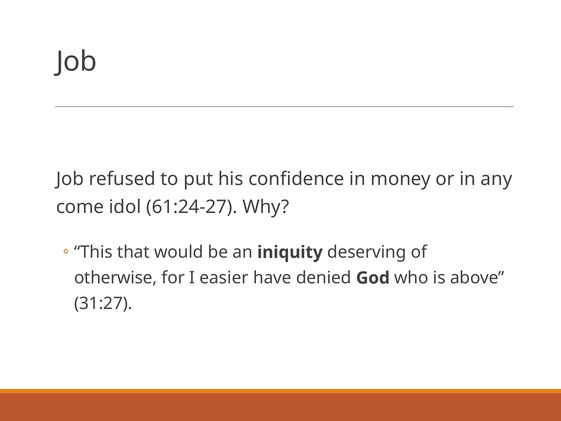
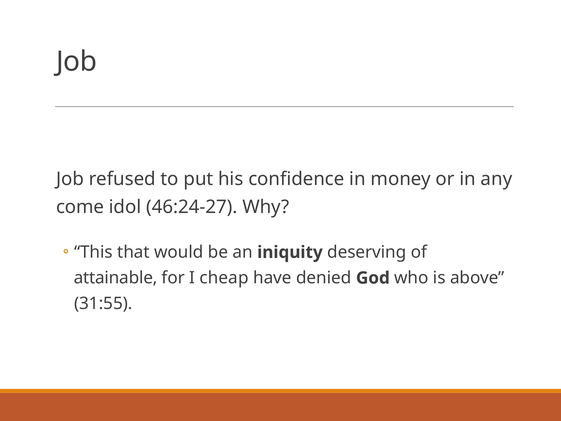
61:24-27: 61:24-27 -> 46:24-27 (192, 207)
otherwise: otherwise -> attainable (116, 278)
easier: easier -> cheap (224, 278)
31:27: 31:27 -> 31:55 (103, 303)
